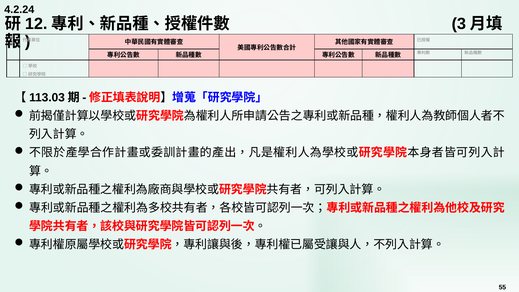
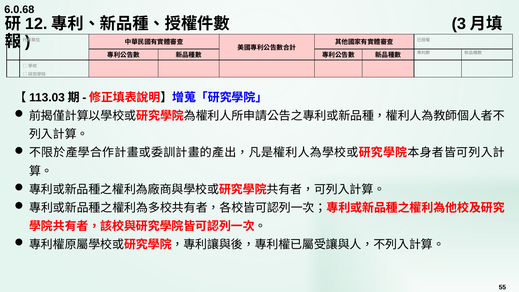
4.2.24: 4.2.24 -> 6.0.68 (19, 10)
